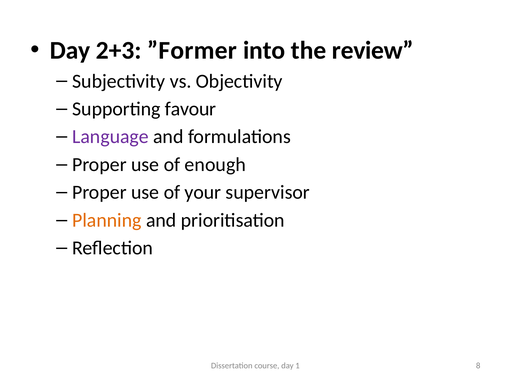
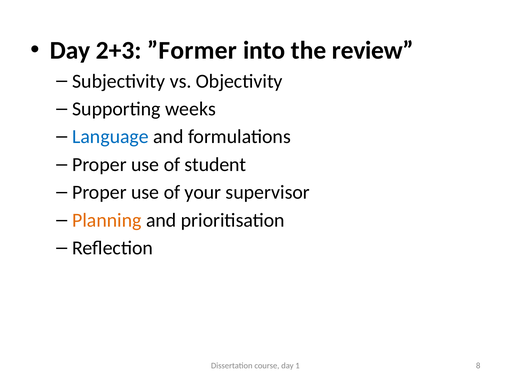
favour: favour -> weeks (190, 109)
Language colour: purple -> blue (110, 137)
enough: enough -> student (215, 165)
